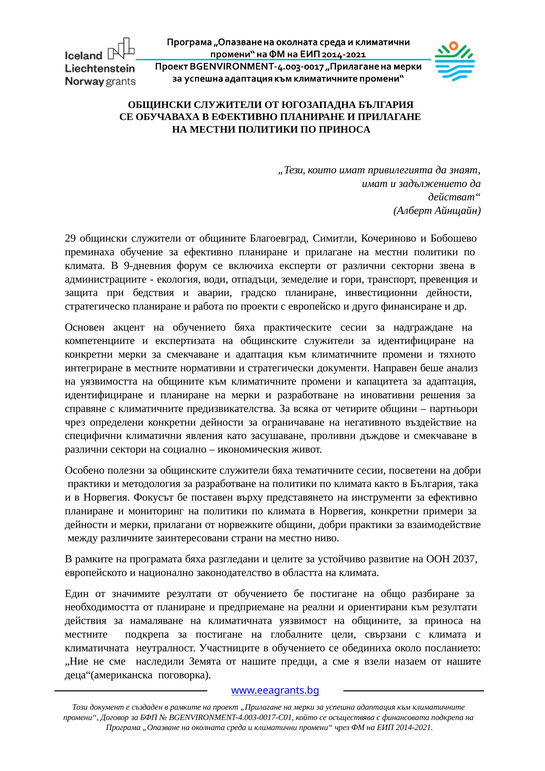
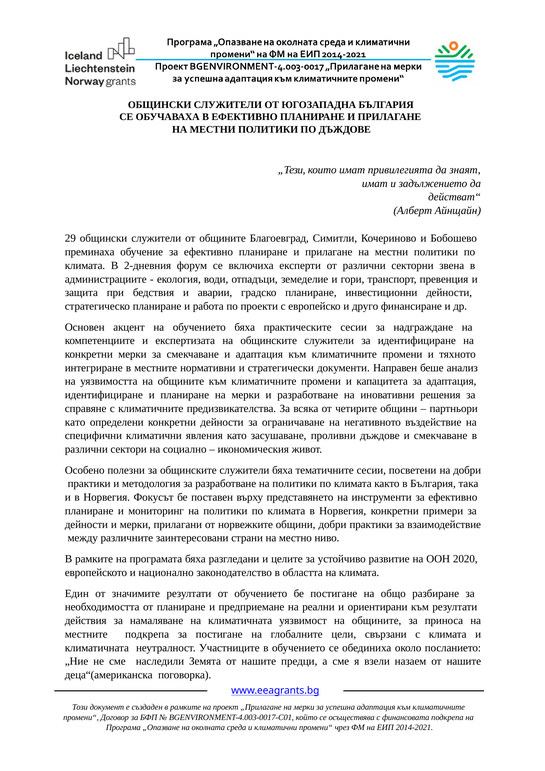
ПО ПРИНОСА: ПРИНОСА -> ДЪЖДОВЕ (345, 130)
9-дневния: 9-дневния -> 2-дневния (148, 266)
чрез: чрез -> като (75, 422)
2037: 2037 -> 2020 (465, 559)
